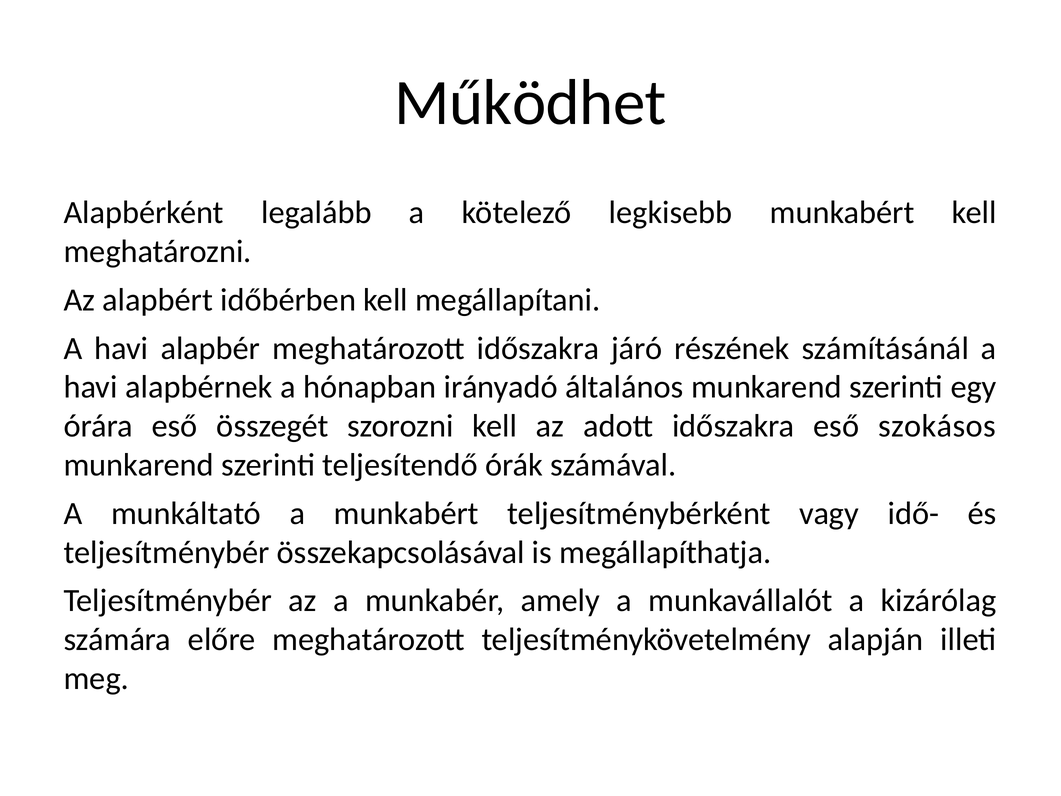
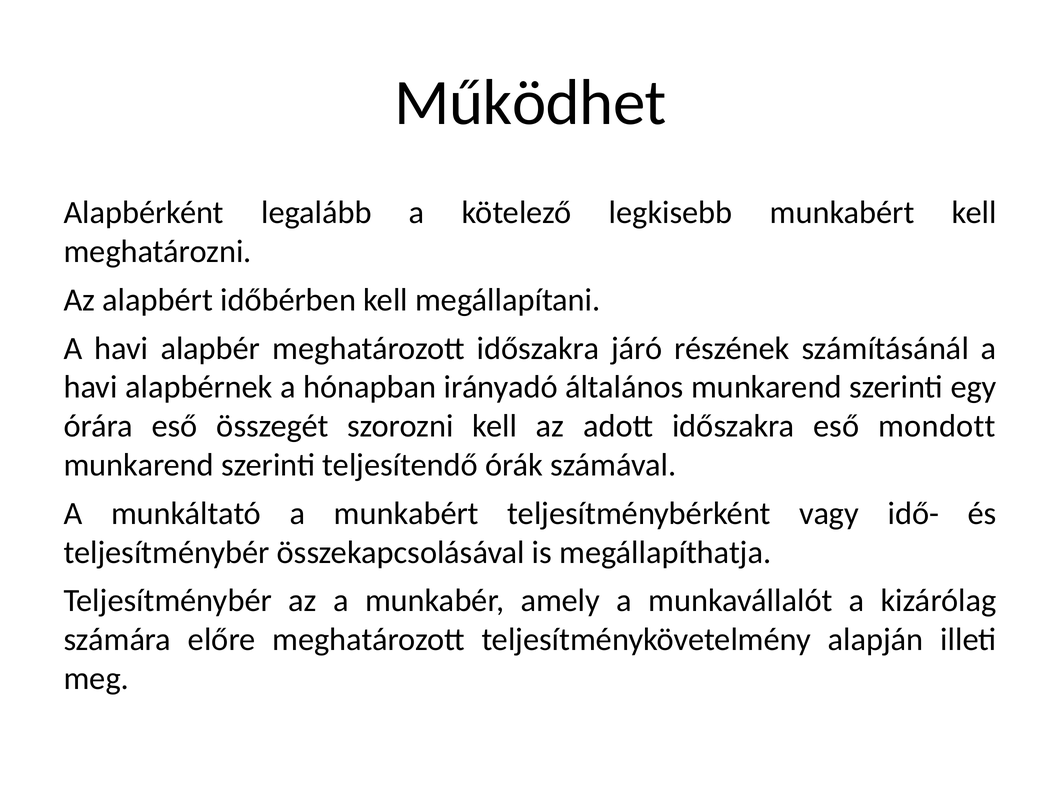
szokásos: szokásos -> mondott (937, 426)
